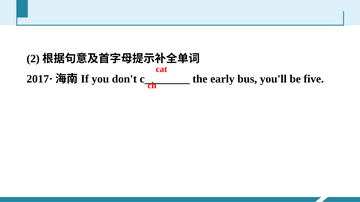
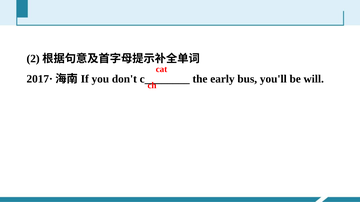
five: five -> will (314, 79)
